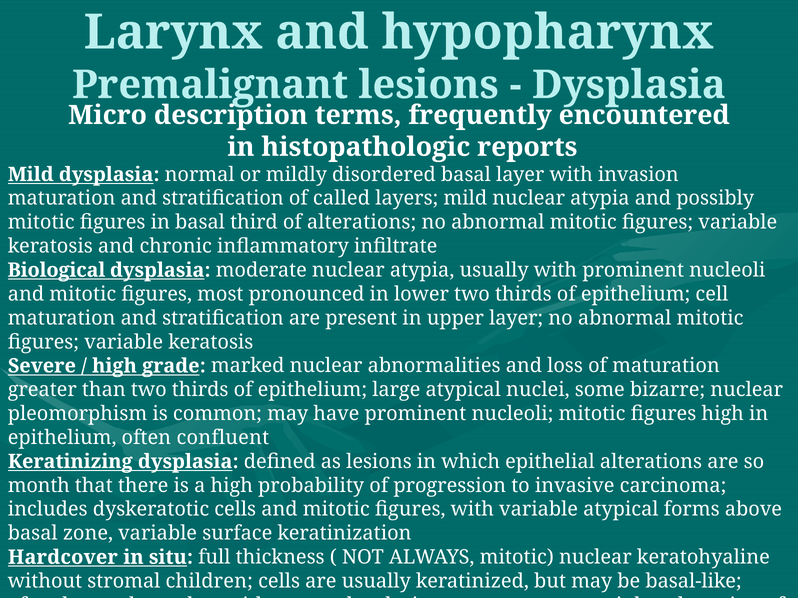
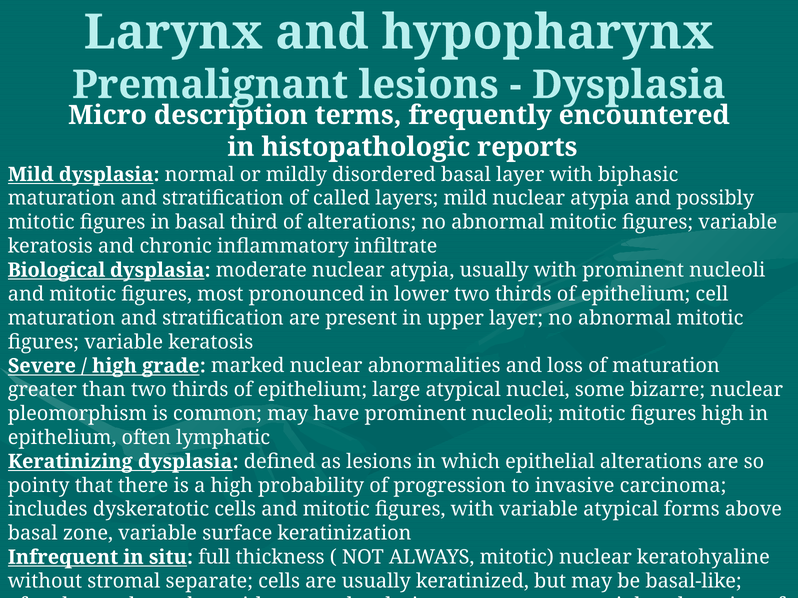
with invasion: invasion -> biphasic (638, 175)
confluent: confluent -> lymphatic (223, 438)
month: month -> pointy (39, 486)
Hardcover: Hardcover -> Infrequent (63, 558)
children: children -> separate (209, 582)
